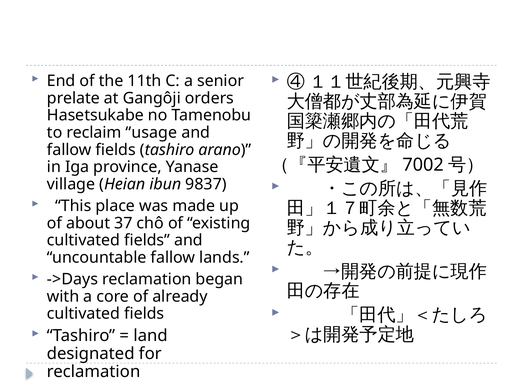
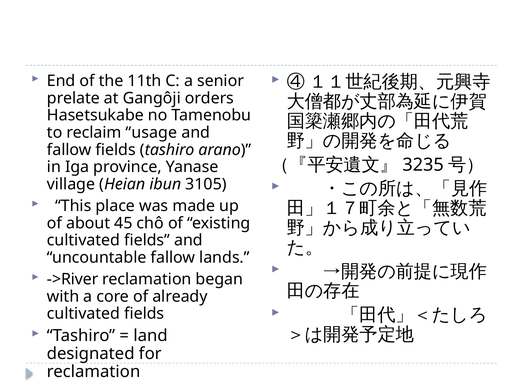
7002: 7002 -> 3235 (423, 165)
9837: 9837 -> 3105 (206, 184)
37: 37 -> 45 (123, 223)
->Days: ->Days -> ->River (73, 279)
